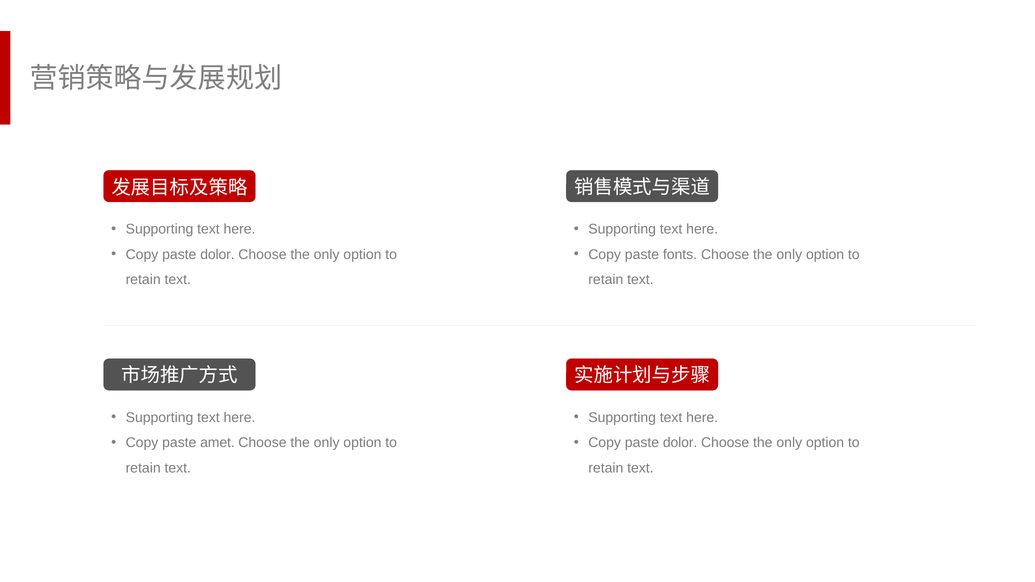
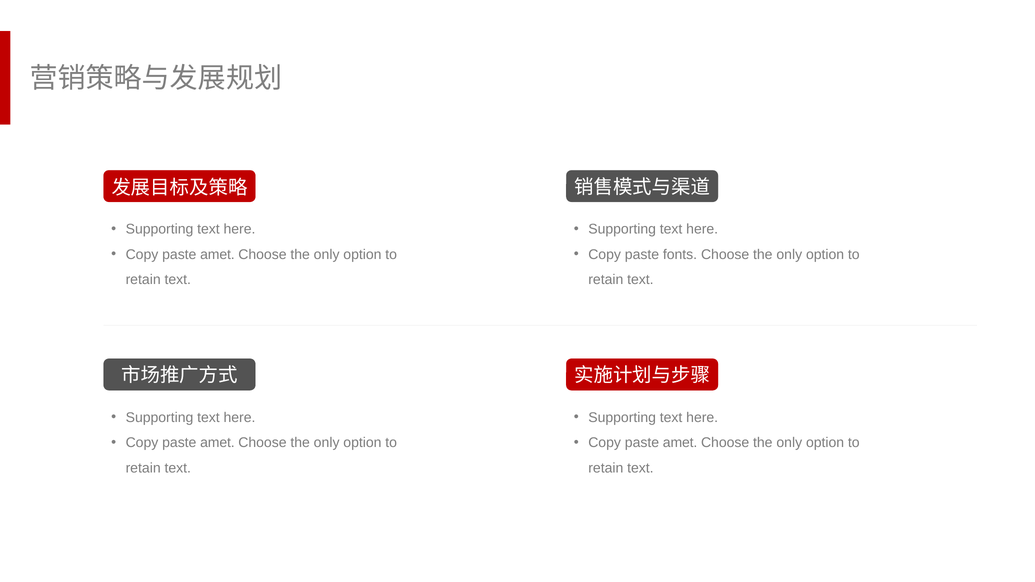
dolor: dolor -> amet (217, 254)
dolor: dolor -> amet (680, 443)
